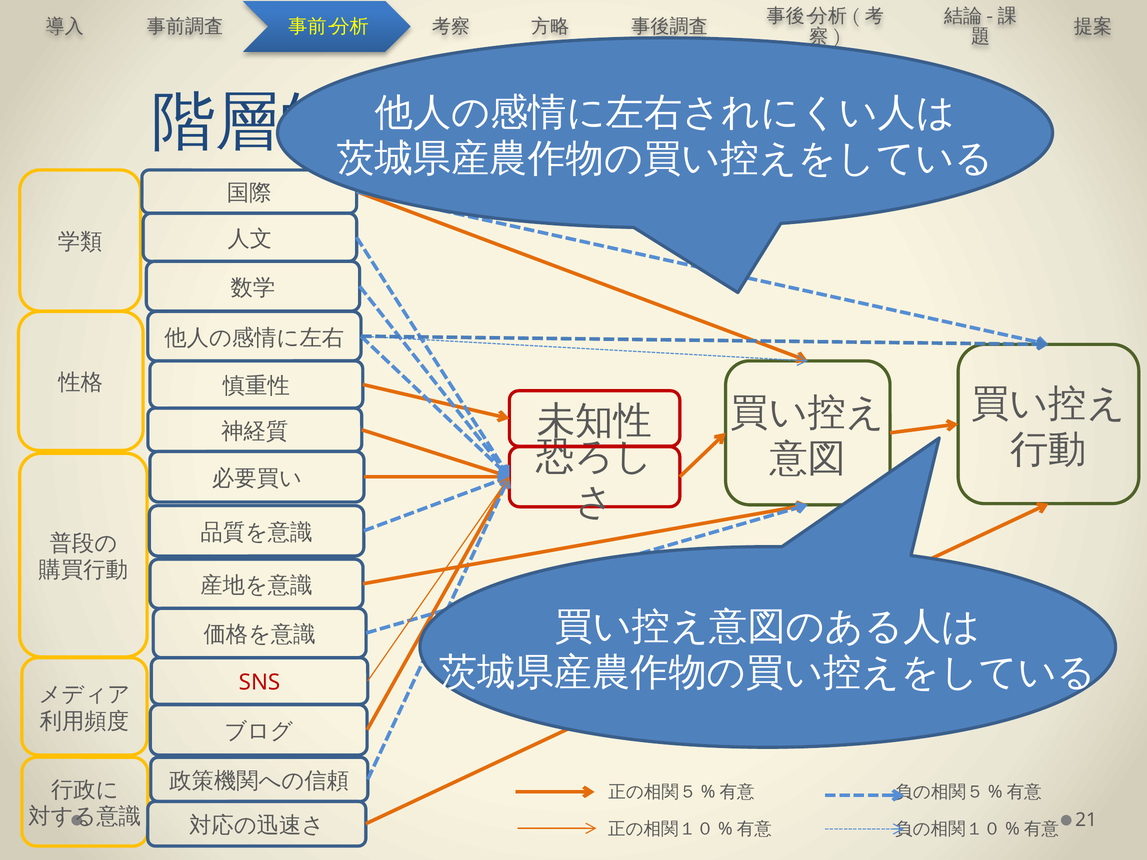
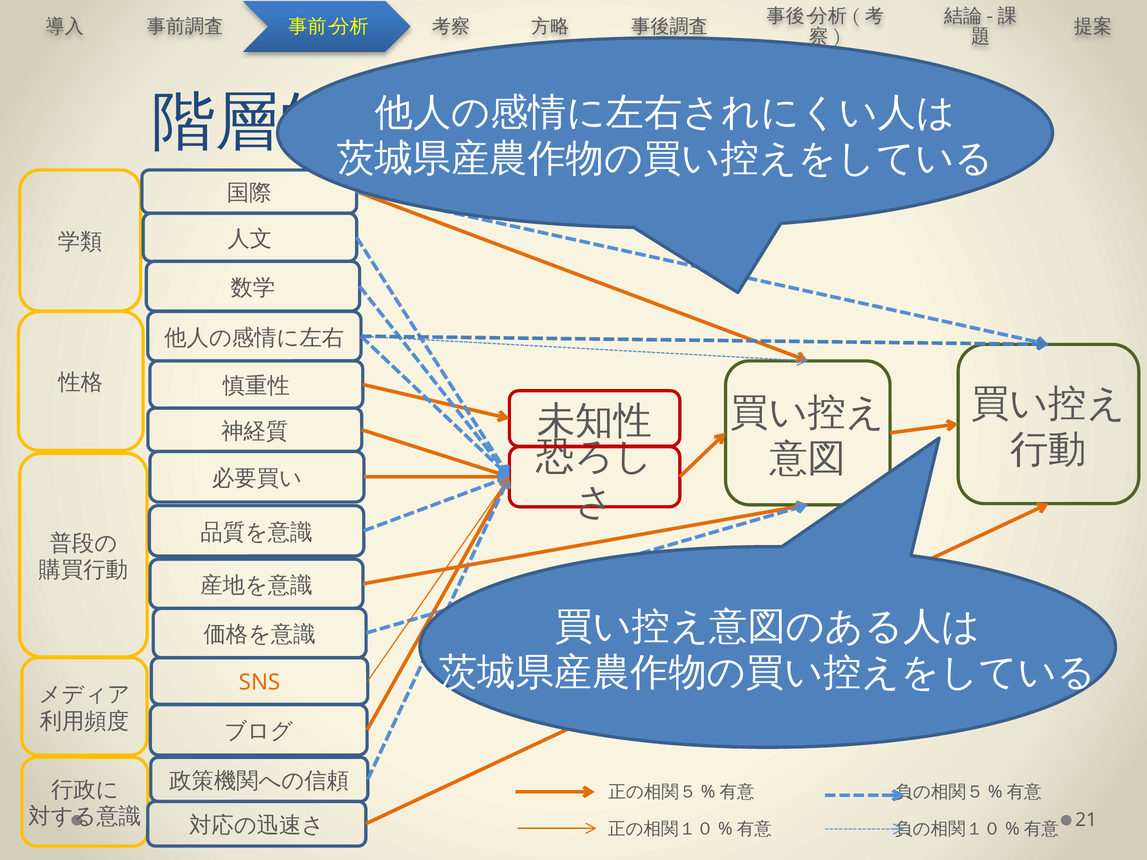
SNS colour: red -> orange (259, 683)
